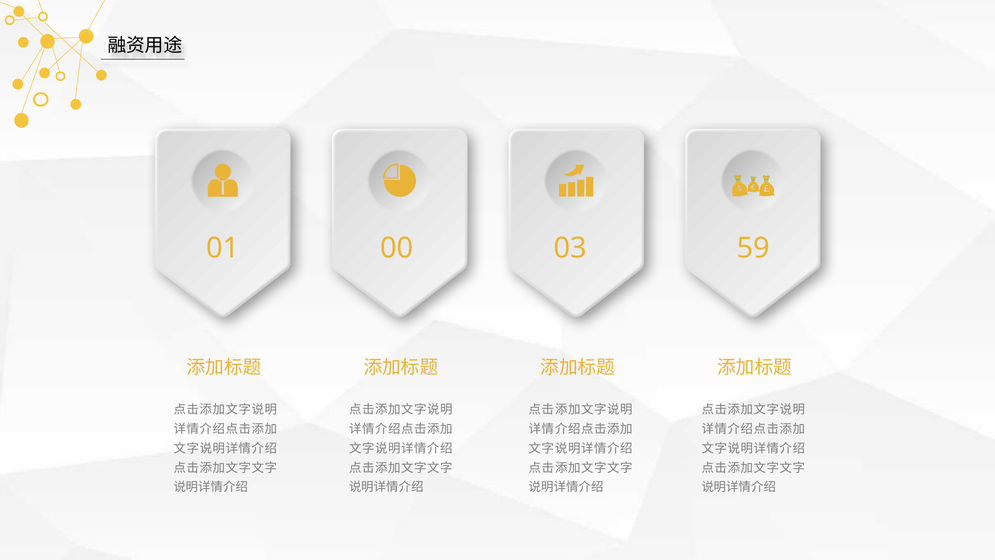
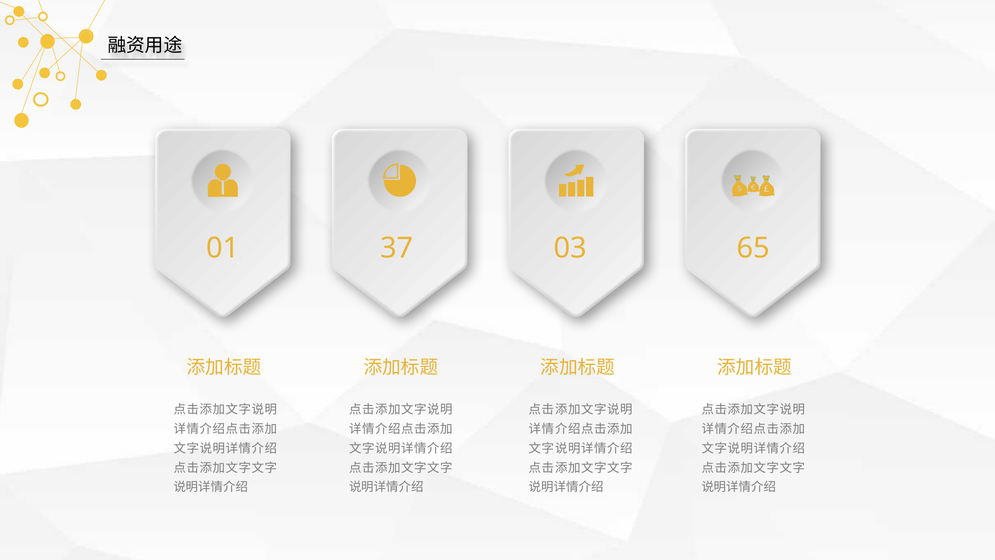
00: 00 -> 37 (397, 248)
59: 59 -> 65 (753, 248)
